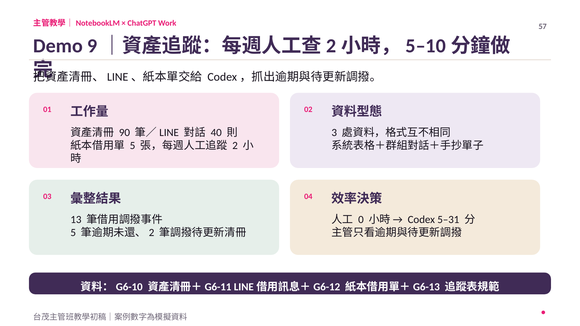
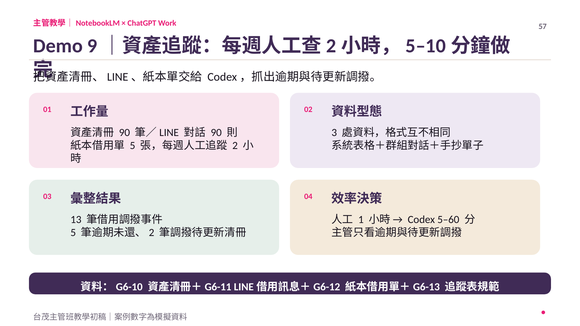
40: 40 -> 90 (216, 133)
0: 0 -> 1 (361, 220)
5–31: 5–31 -> 5–60 (448, 220)
